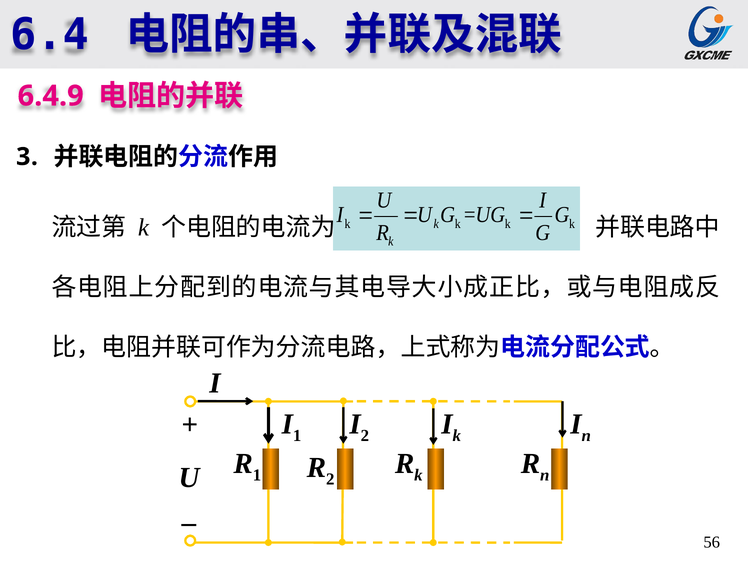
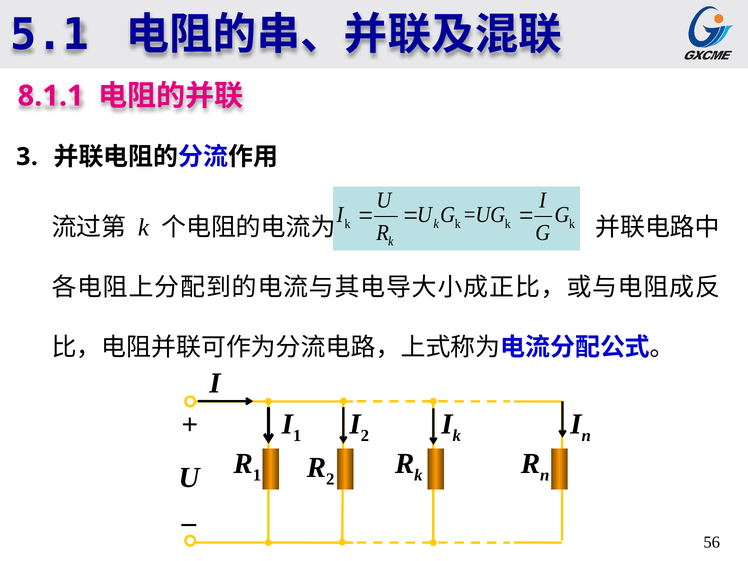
6.4: 6.4 -> 5.1 (50, 35)
6.4.9: 6.4.9 -> 8.1.1 (51, 96)
